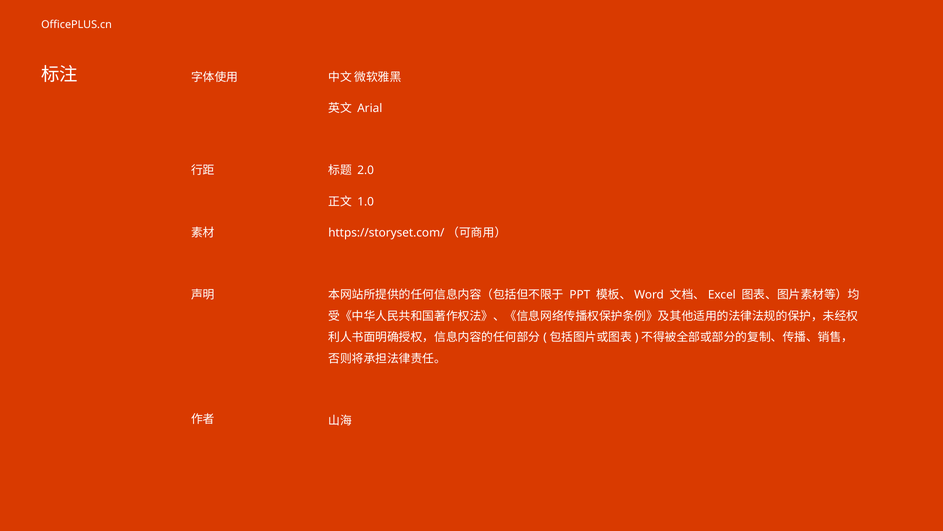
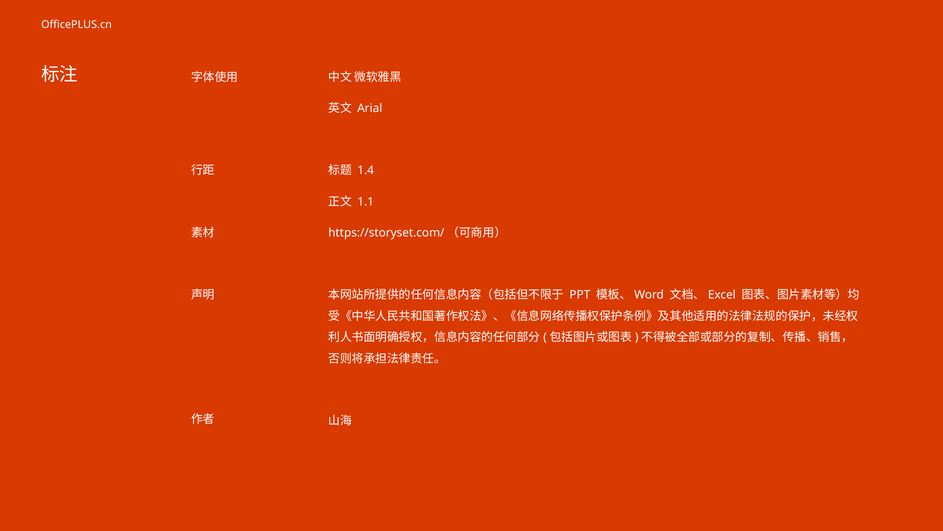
2.0: 2.0 -> 1.4 (366, 170)
1.0: 1.0 -> 1.1 (366, 201)
